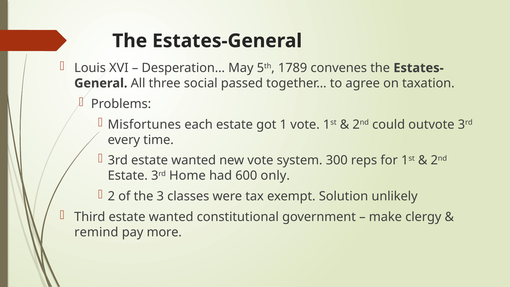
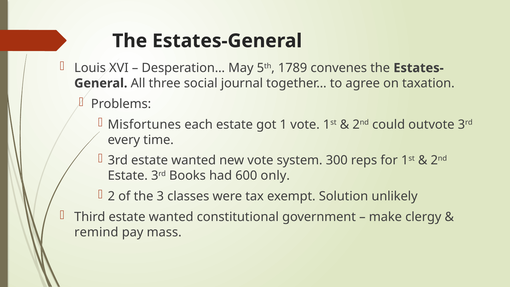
passed: passed -> journal (242, 83)
Home: Home -> Books (187, 176)
more: more -> mass (164, 232)
